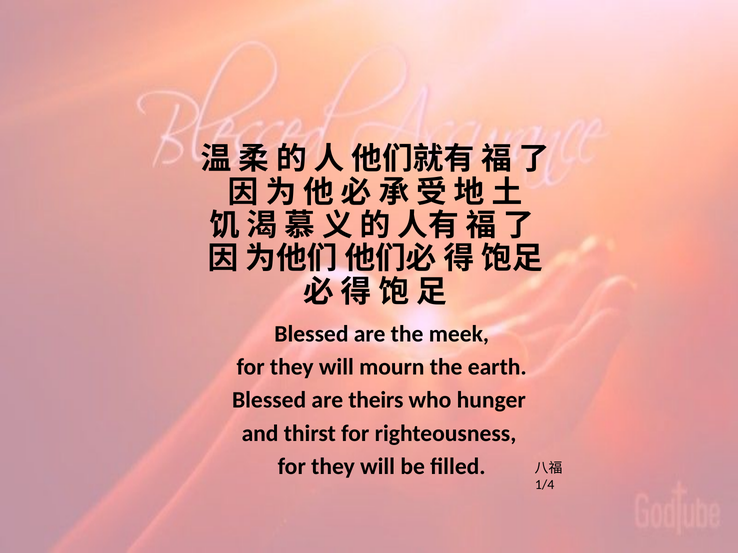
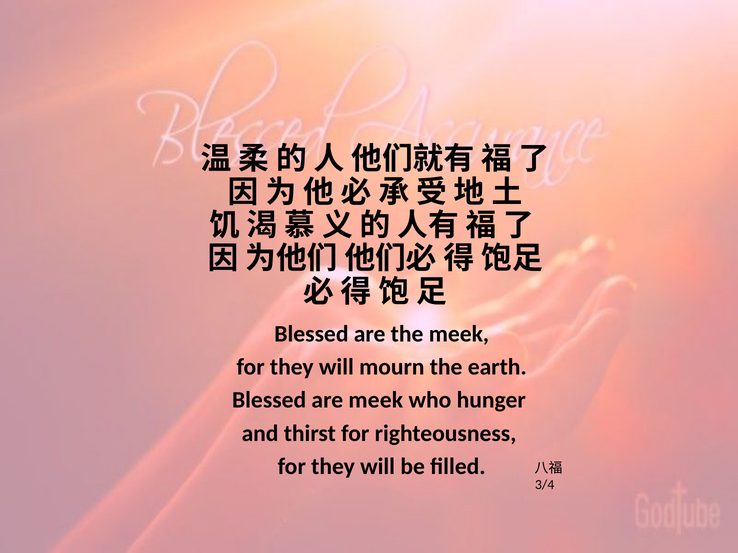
are theirs: theirs -> meek (376, 400)
1/4: 1/4 -> 3/4 (545, 485)
